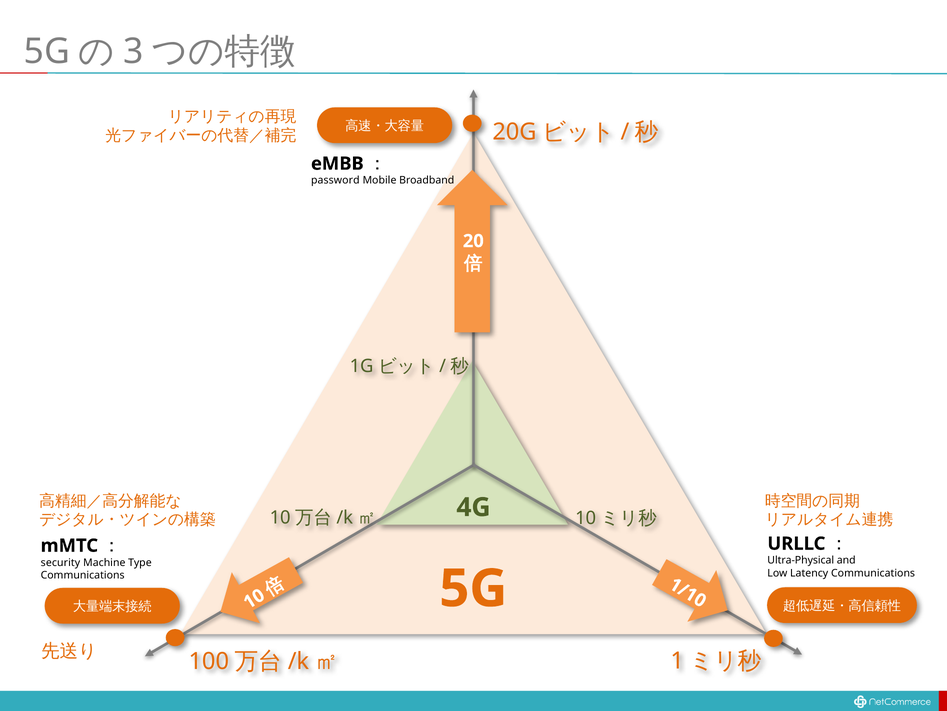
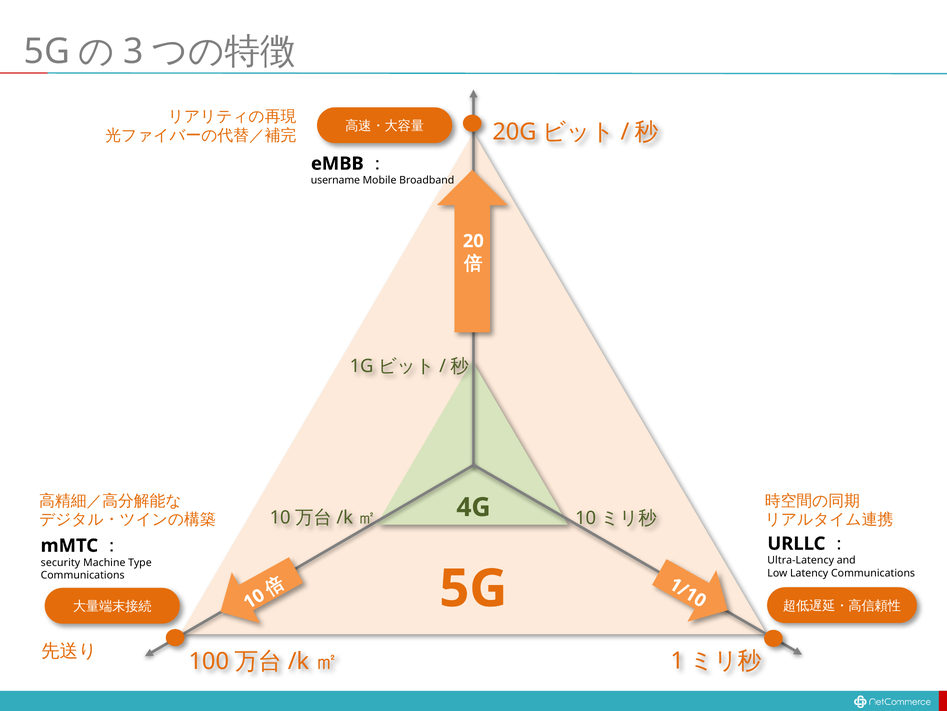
password: password -> username (335, 180)
Ultra-Physical: Ultra-Physical -> Ultra-Latency (801, 560)
